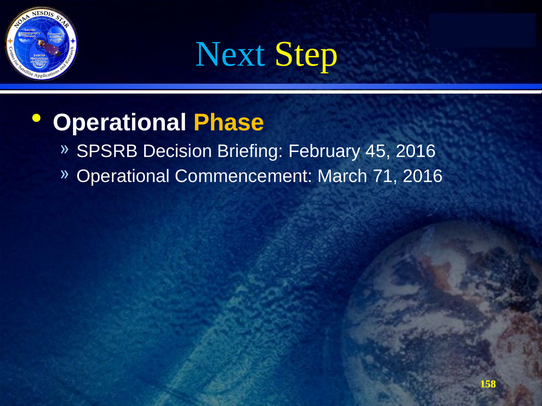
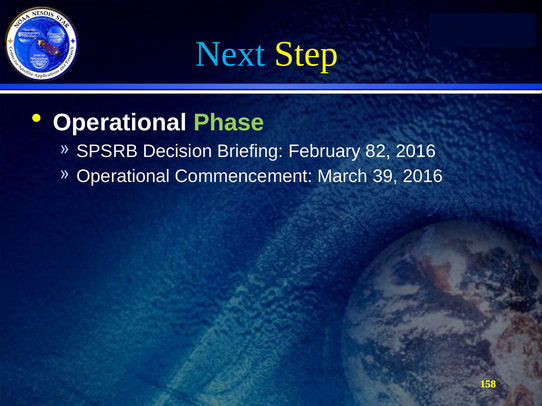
Phase colour: yellow -> light green (229, 123)
45: 45 -> 82 (378, 151)
71: 71 -> 39 (385, 177)
